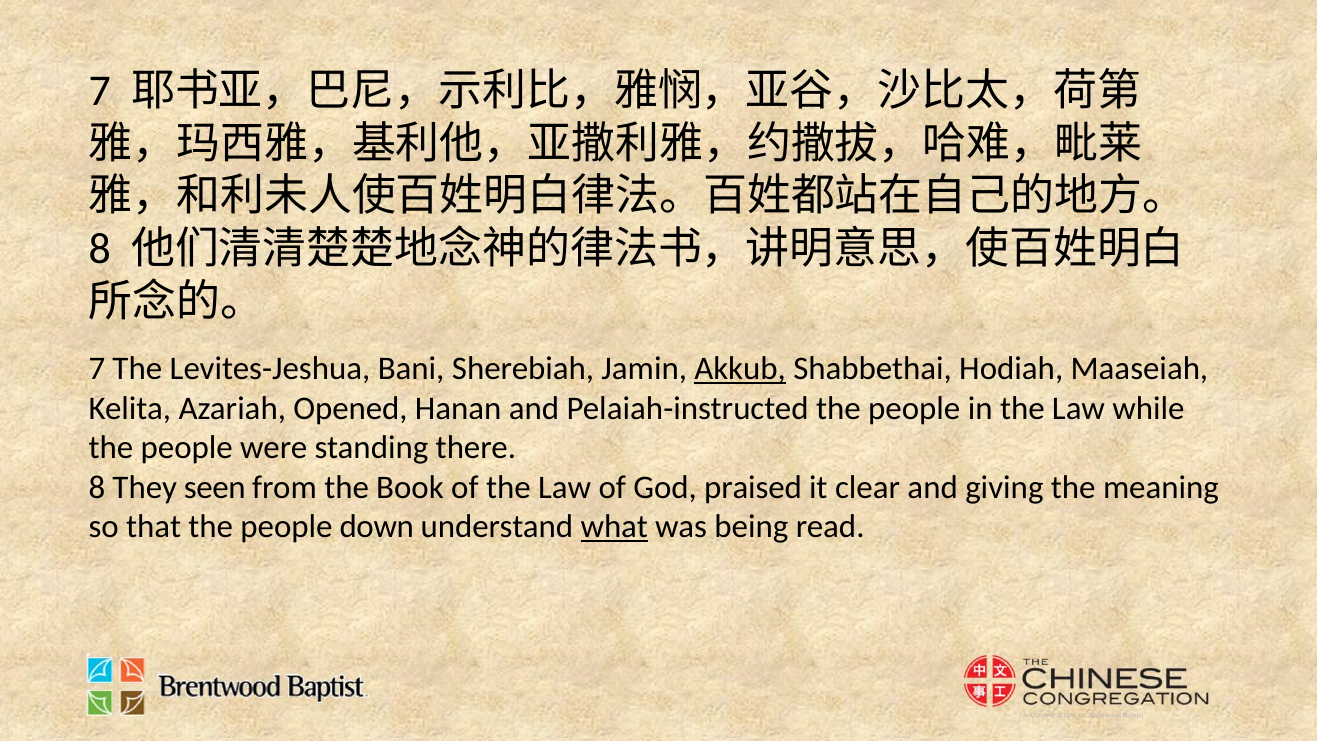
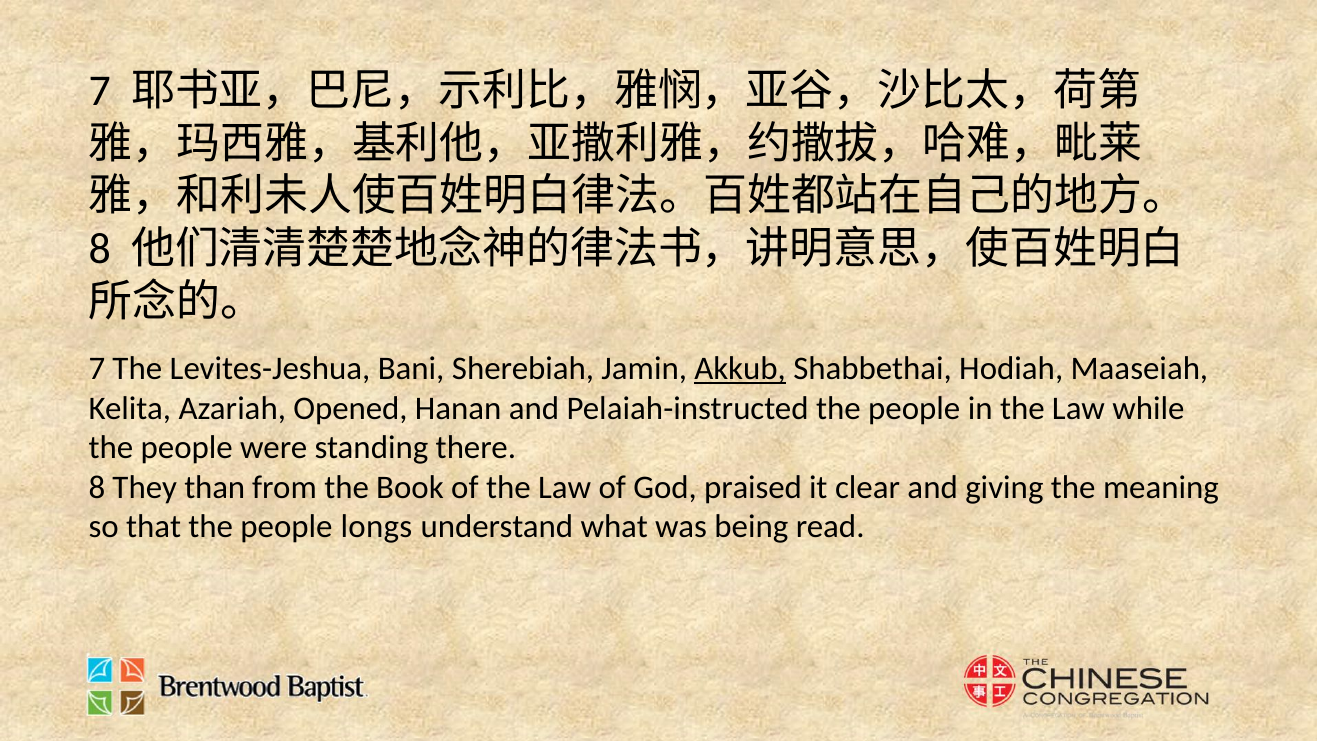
seen: seen -> than (215, 487)
down: down -> longs (376, 527)
what underline: present -> none (614, 527)
